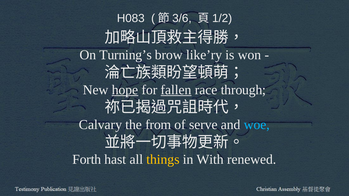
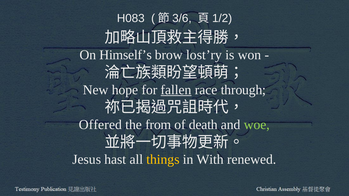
Turning’s: Turning’s -> Himself’s (126, 55)
like’ry: like’ry -> lost’ry (204, 55)
hope underline: present -> none (125, 90)
Calvary: Calvary -> Offered (100, 125)
serve: serve -> death (203, 125)
woe colour: light blue -> light green (257, 125)
Forth: Forth -> Jesus (87, 160)
